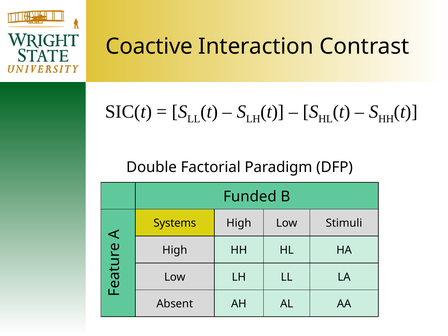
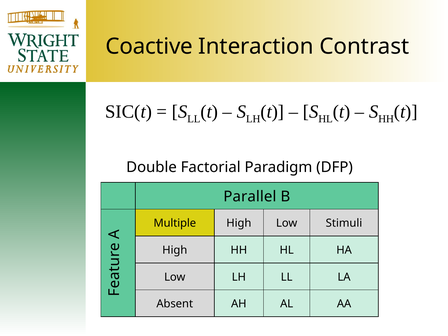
Funded: Funded -> Parallel (250, 197)
Systems: Systems -> Multiple (175, 223)
